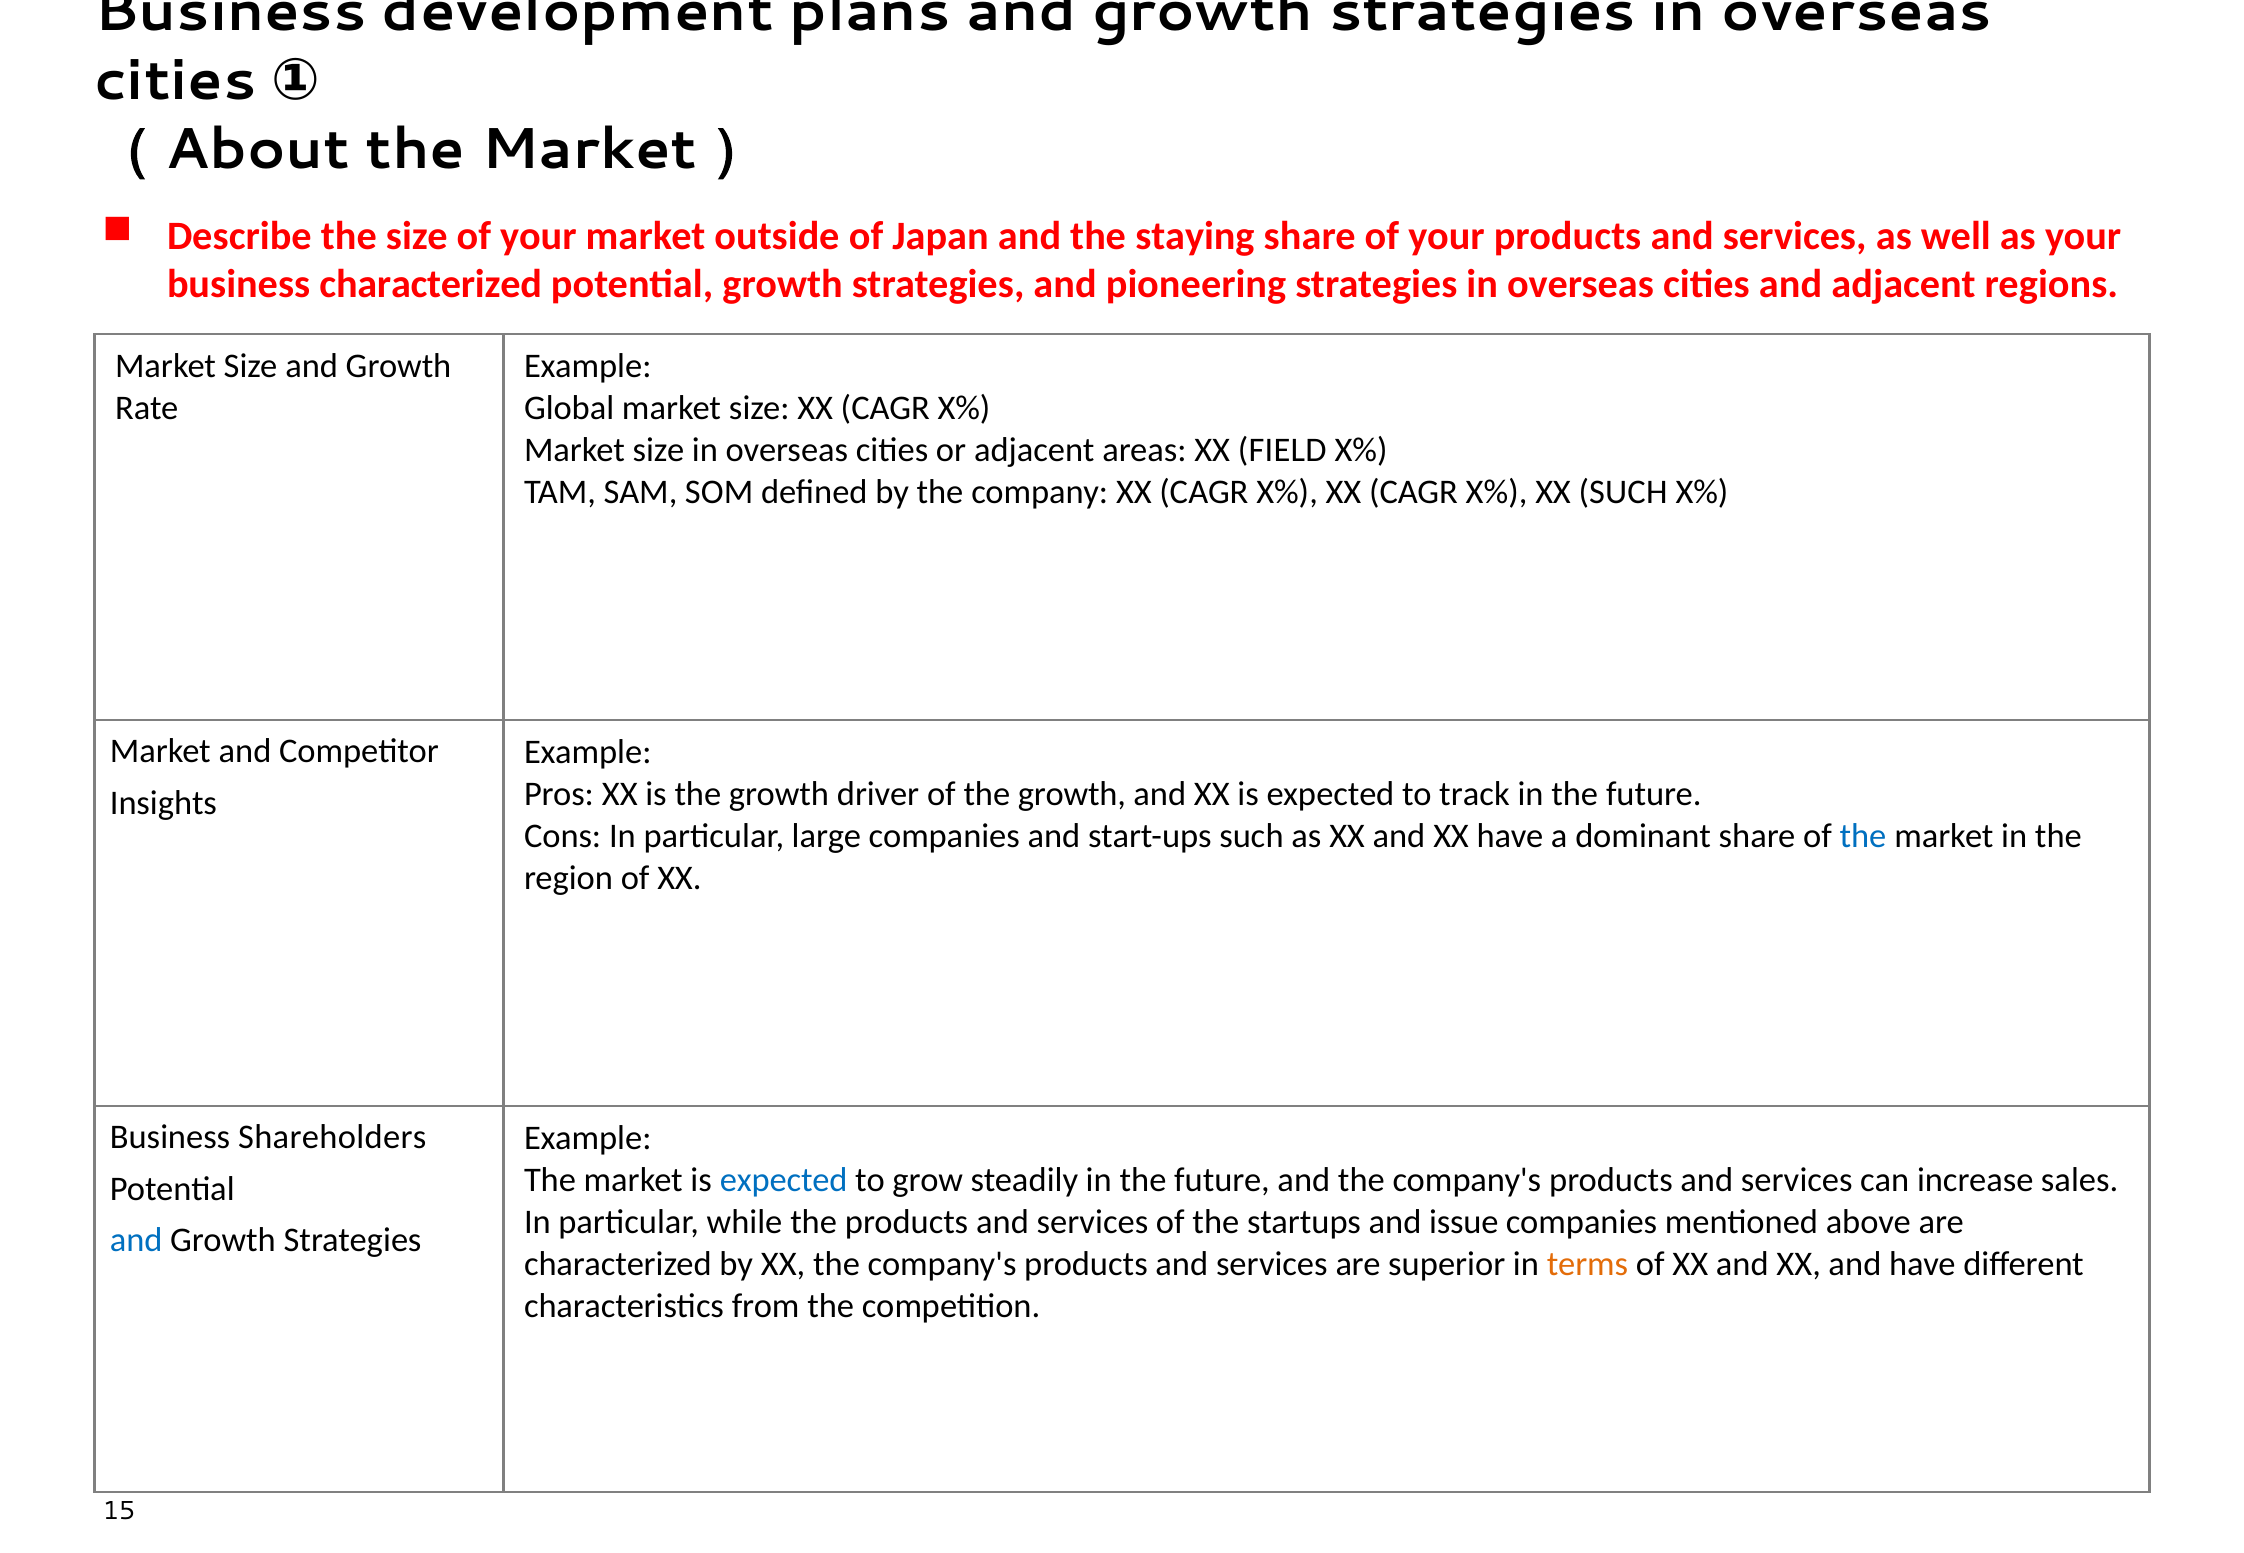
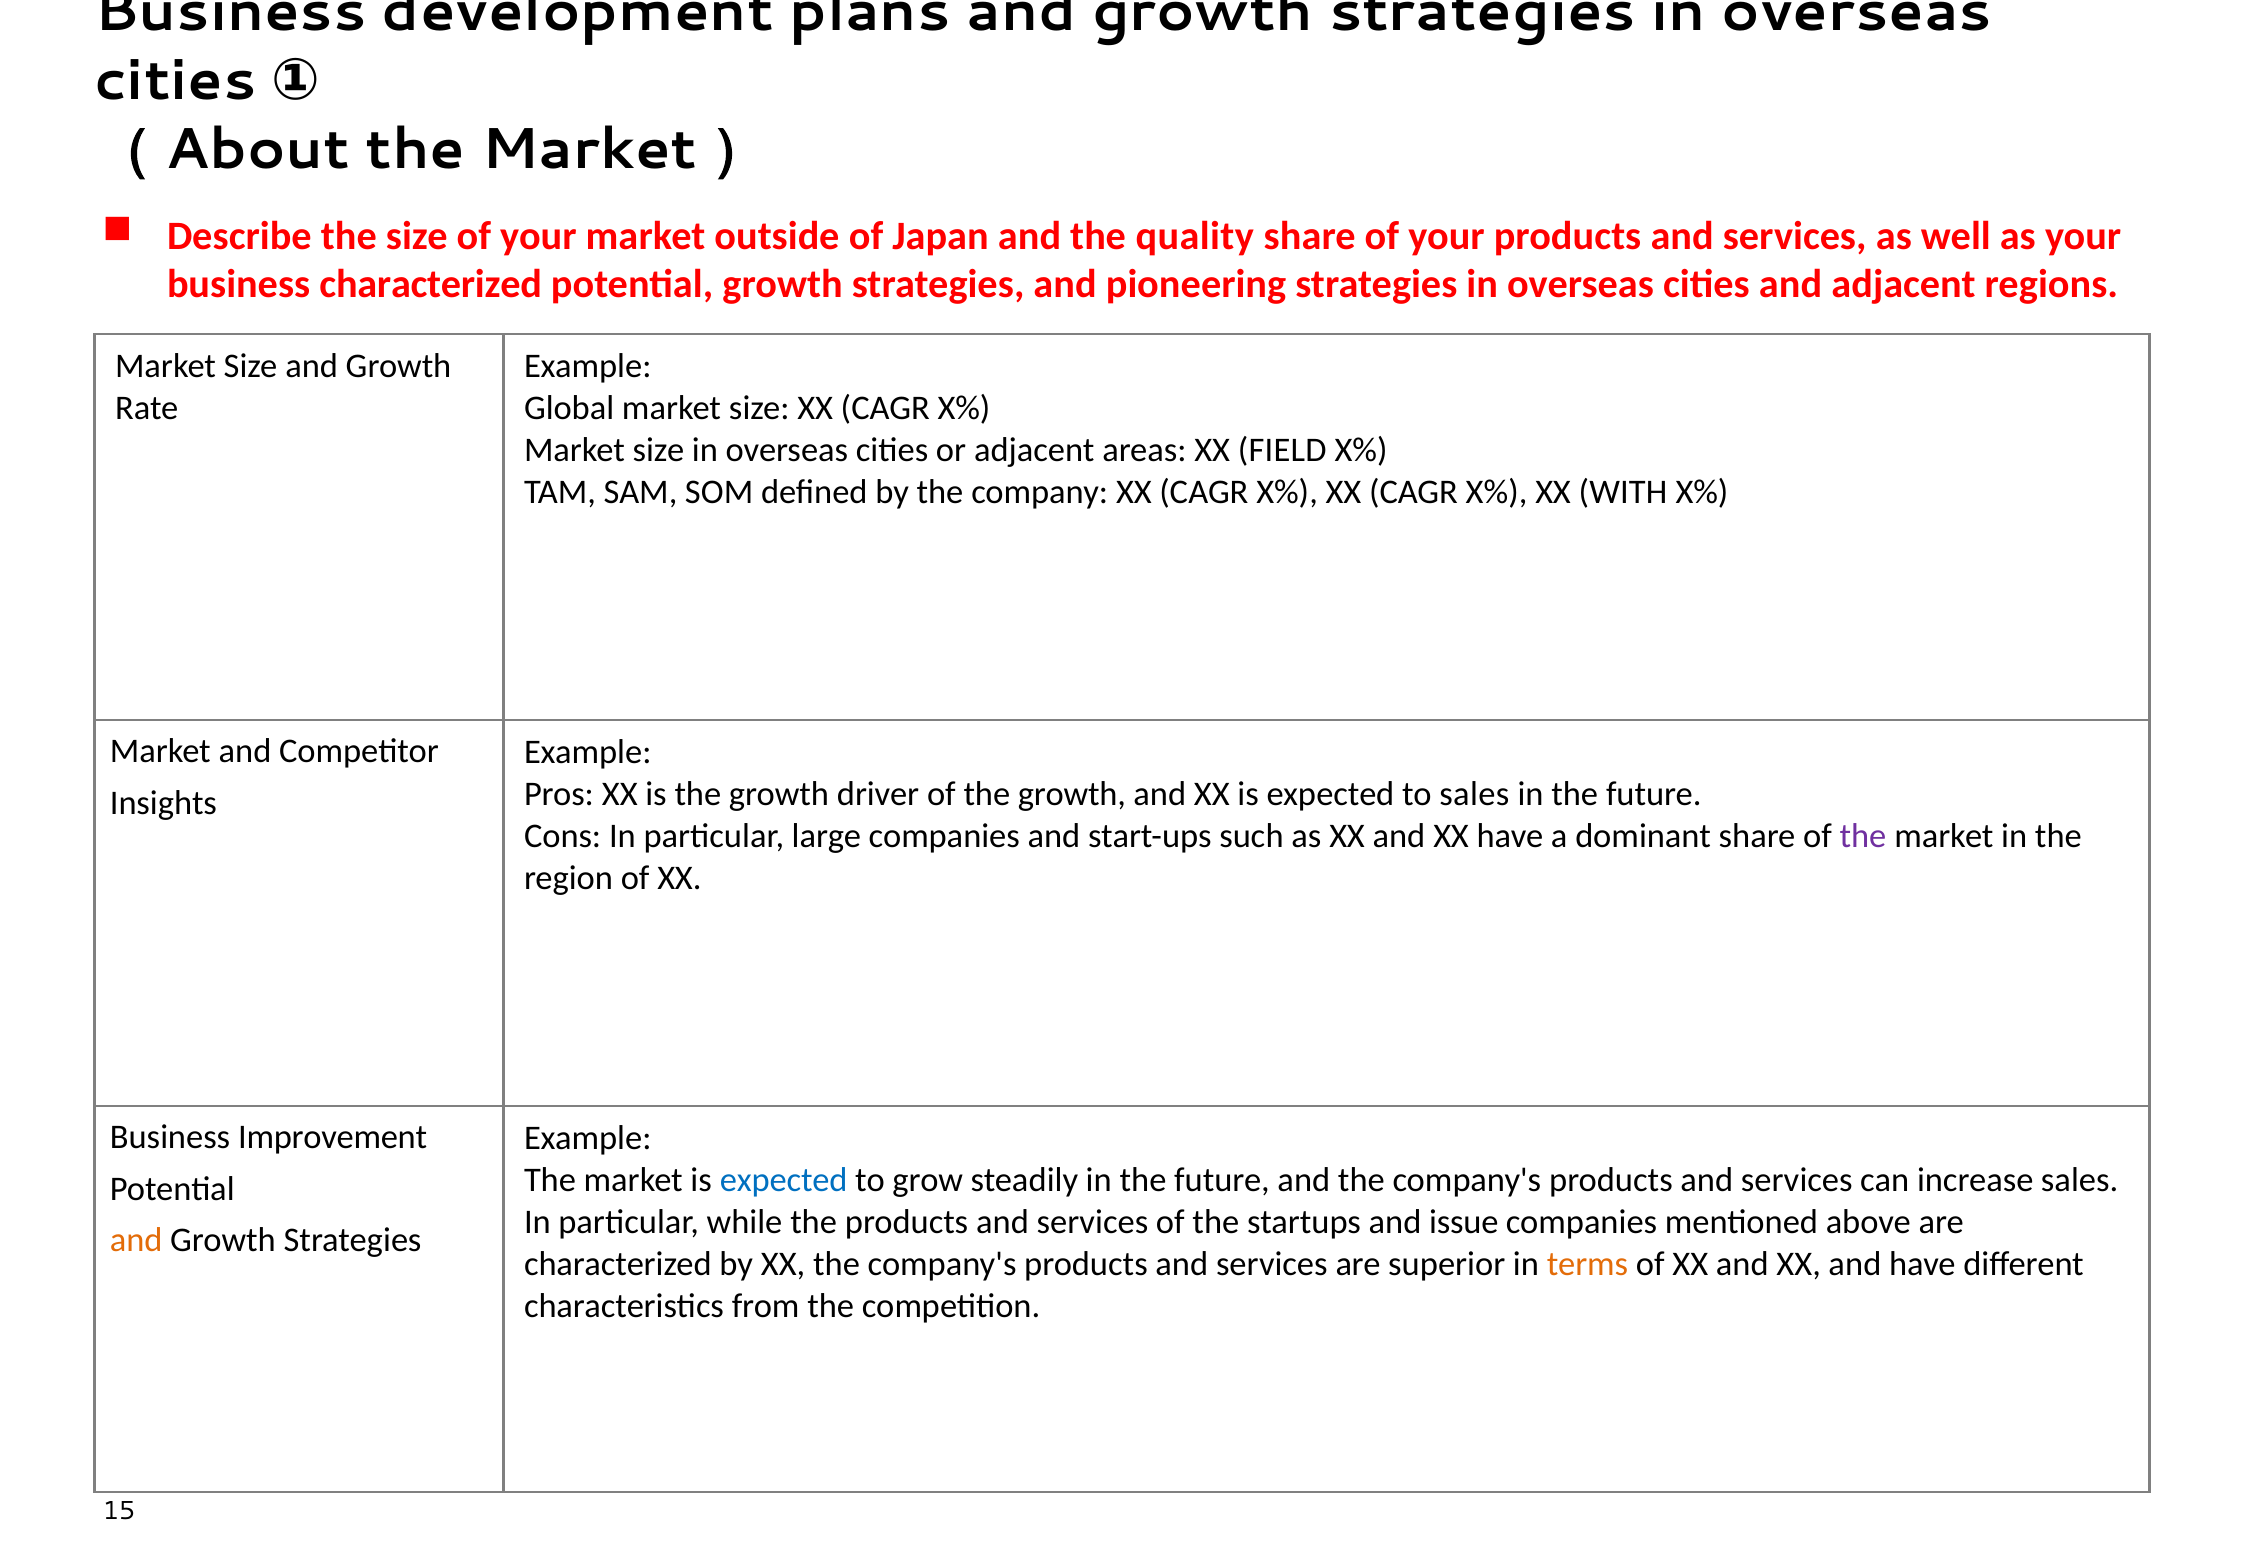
staying: staying -> quality (1195, 236)
XX SUCH: SUCH -> WITH (1623, 492)
to track: track -> sales (1474, 794)
the colour: blue -> purple (1863, 836)
Shareholders: Shareholders -> Improvement (333, 1137)
and colour: blue -> orange (136, 1241)
